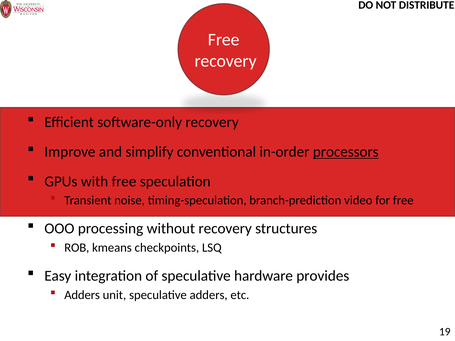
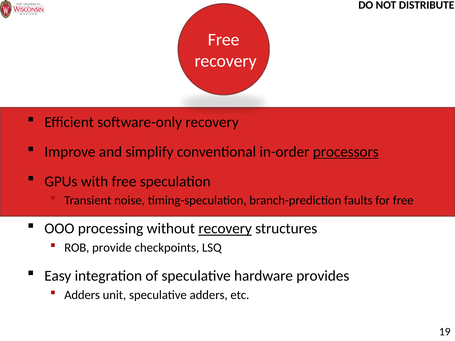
video: video -> faults (358, 201)
recovery underline: none -> present (225, 229)
kmeans: kmeans -> provide (112, 248)
